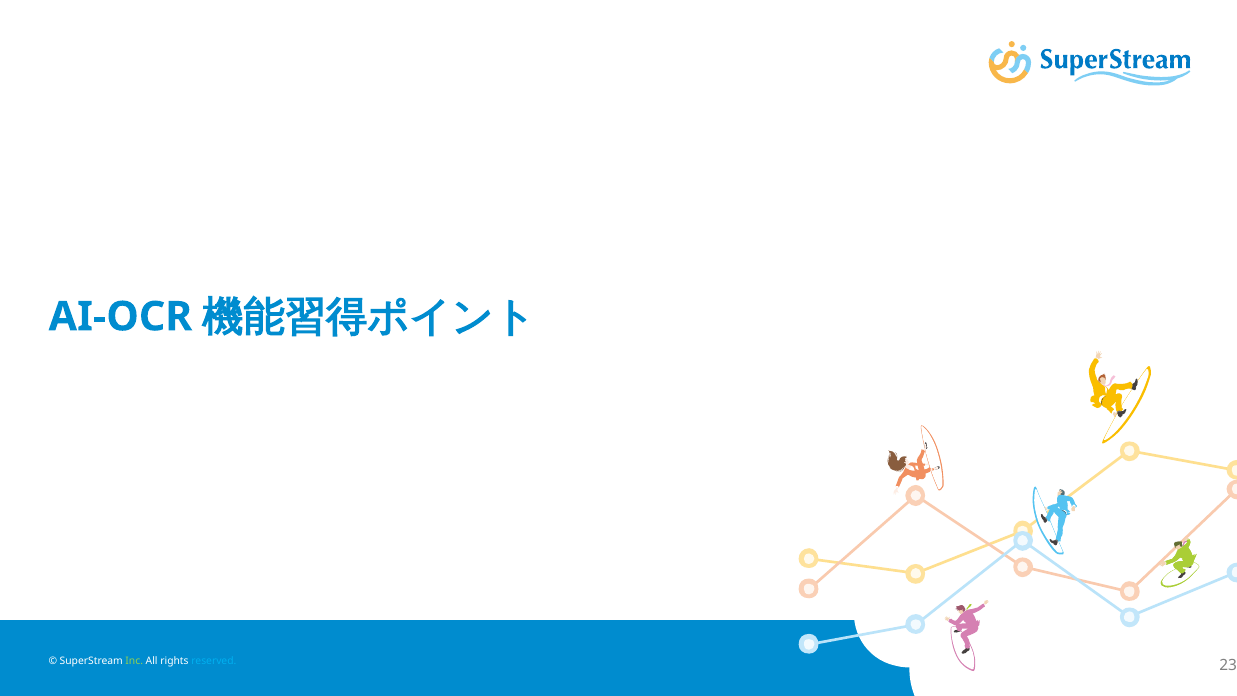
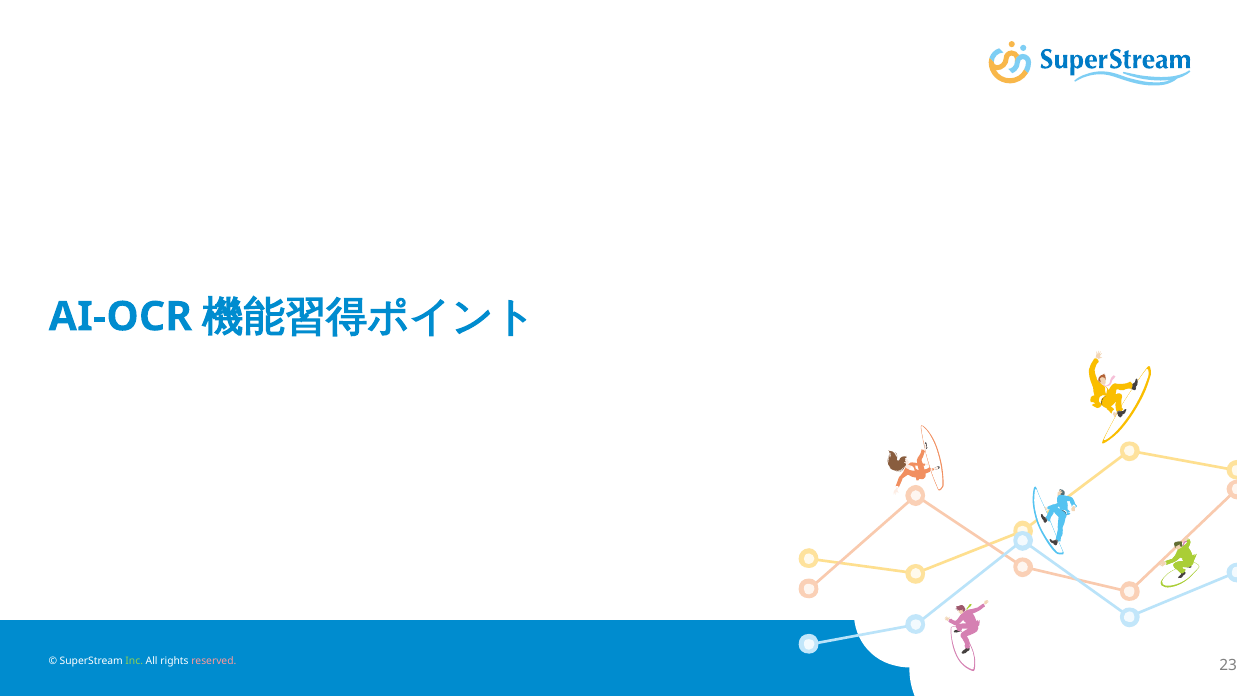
reserved colour: light blue -> pink (214, 661)
